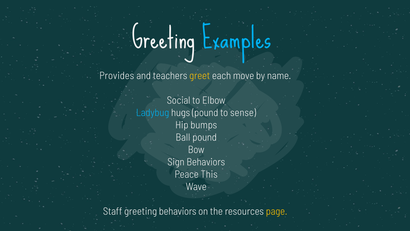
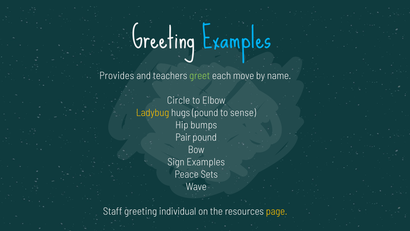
greet colour: yellow -> light green (200, 76)
Social: Social -> Circle (178, 100)
Ladybug colour: light blue -> yellow (153, 113)
Ball: Ball -> Pair (183, 137)
Sign Behaviors: Behaviors -> Examples (206, 162)
This: This -> Sets (209, 174)
greeting behaviors: behaviors -> individual (178, 211)
